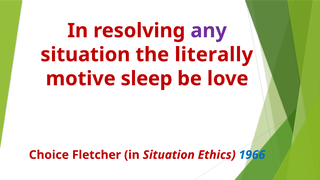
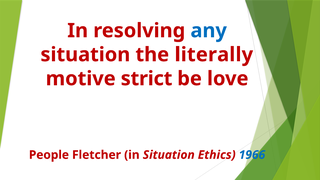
any colour: purple -> blue (209, 31)
sleep: sleep -> strict (147, 79)
Choice: Choice -> People (49, 155)
